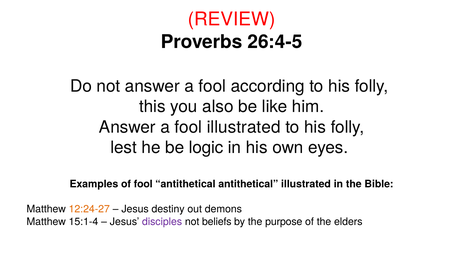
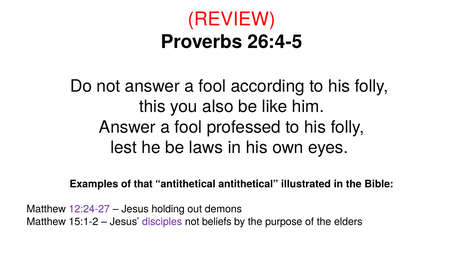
fool illustrated: illustrated -> professed (244, 127)
logic: logic -> laws (206, 148)
of fool: fool -> that (143, 184)
12:24-27 colour: orange -> purple (89, 209)
destiny: destiny -> holding (168, 209)
15:1-4: 15:1-4 -> 15:1-2 (83, 222)
